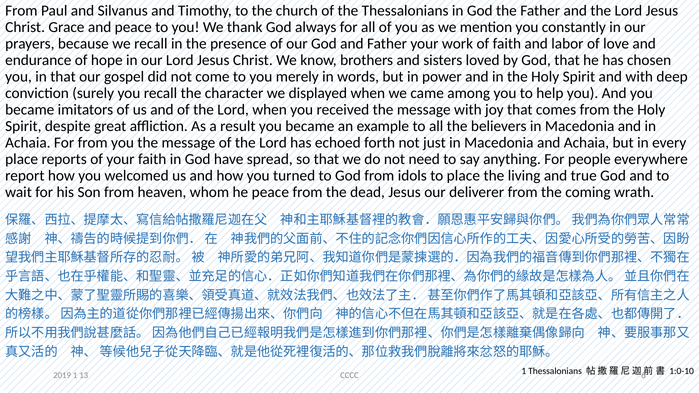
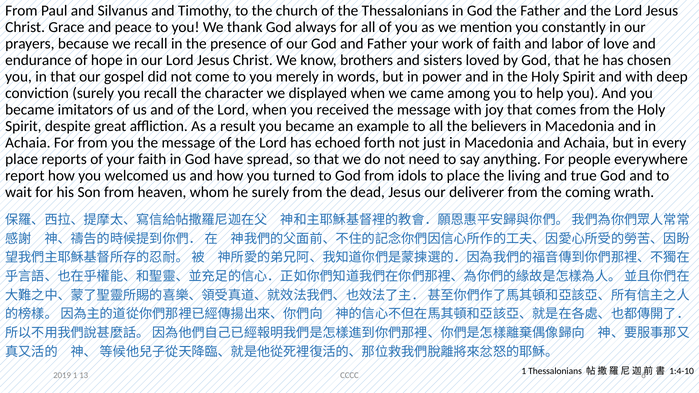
he peace: peace -> surely (270, 192)
1:0-10: 1:0-10 -> 1:4-10 (682, 371)
